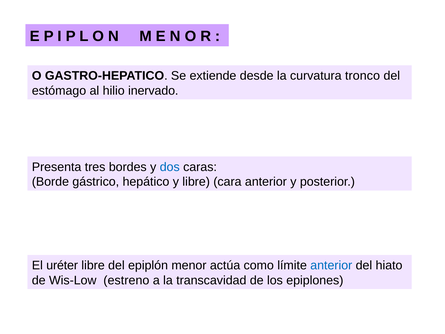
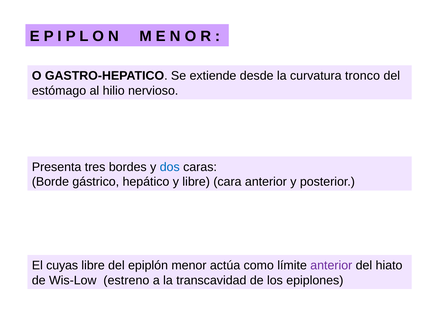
inervado: inervado -> nervioso (153, 91)
uréter: uréter -> cuyas (62, 265)
anterior colour: blue -> purple (331, 265)
